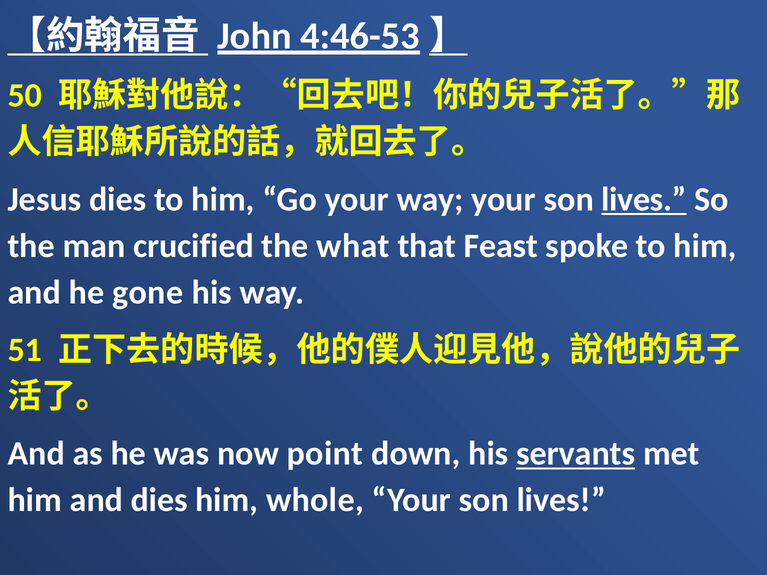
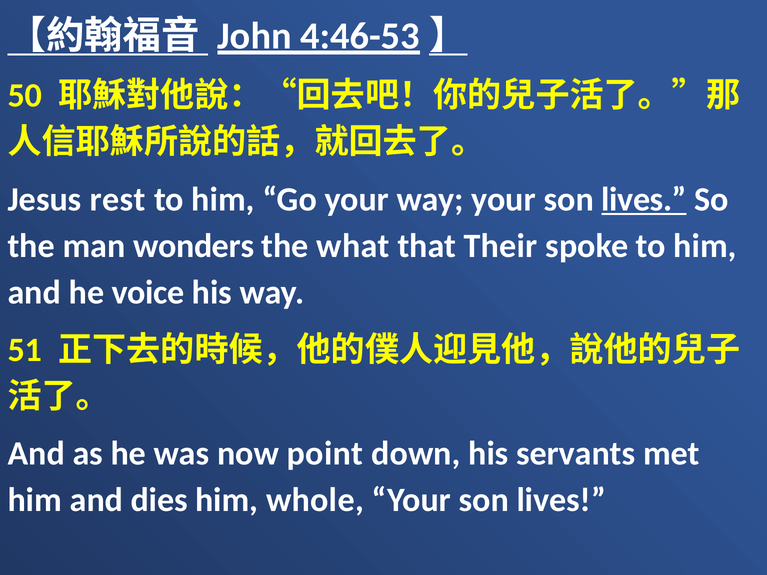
Jesus dies: dies -> rest (118, 199)
crucified: crucified -> wonders (194, 246)
Feast: Feast -> Their (501, 246)
gone: gone -> voice (148, 293)
servants underline: present -> none (576, 454)
